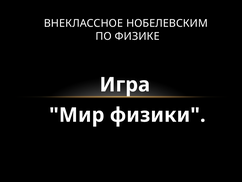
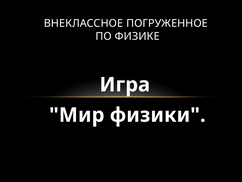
НОБЕЛЕВСКИМ: НОБЕЛЕВСКИМ -> ПОГРУЖЕННОЕ (167, 23)
